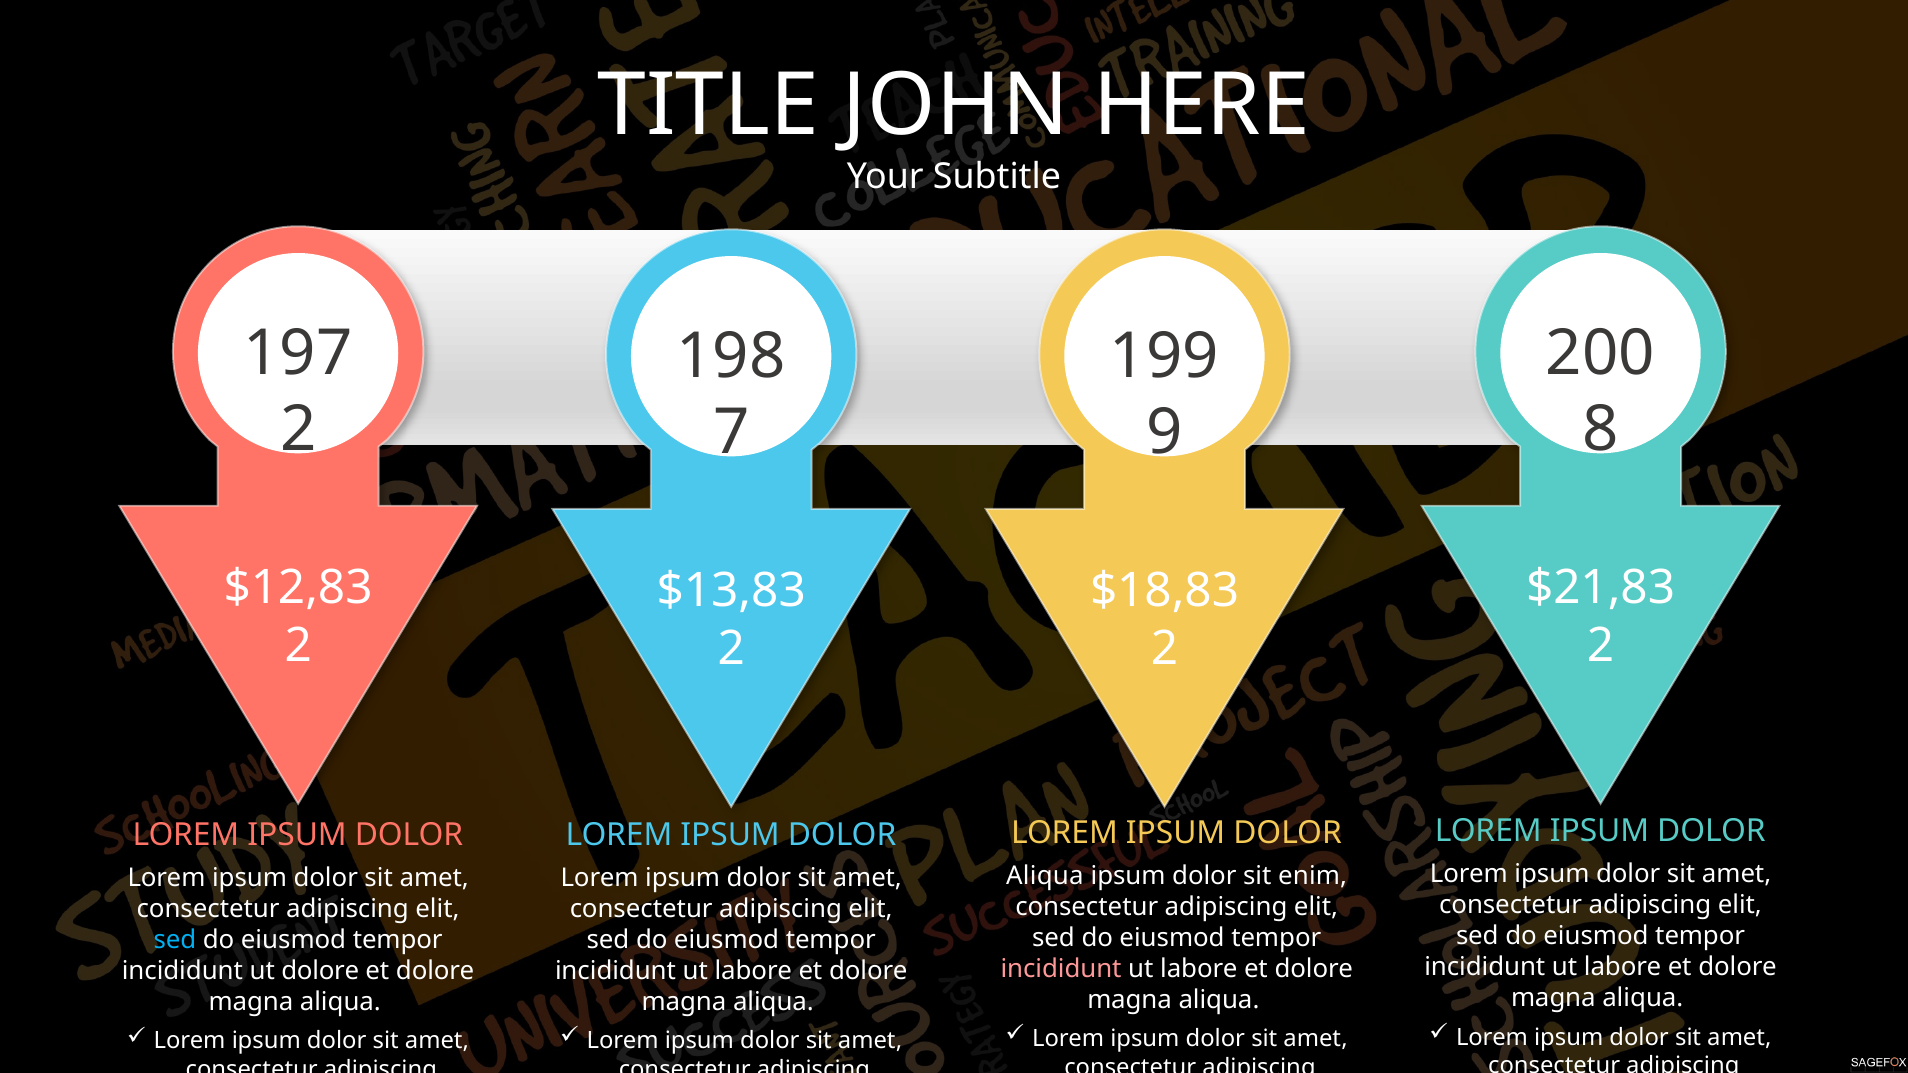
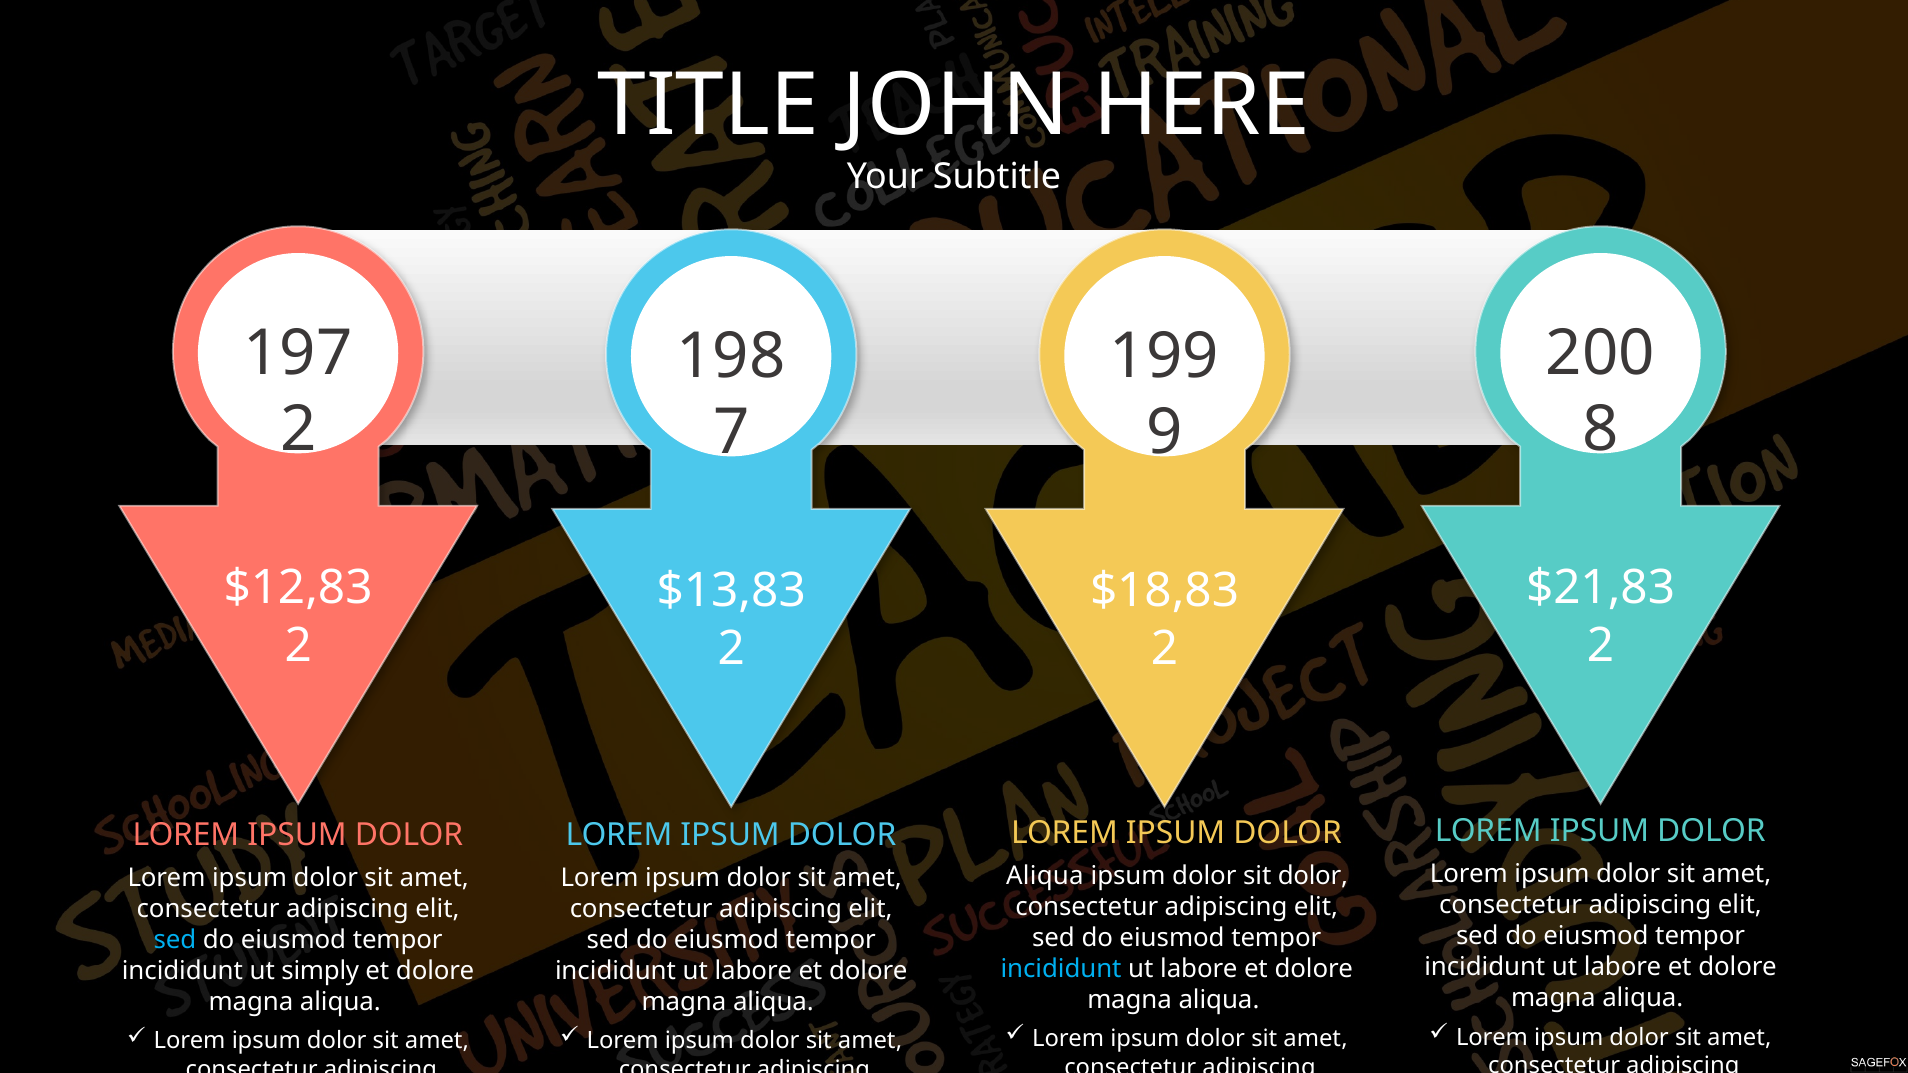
sit enim: enim -> dolor (1313, 876)
incididunt colour: pink -> light blue (1061, 969)
ut dolore: dolore -> simply (320, 971)
